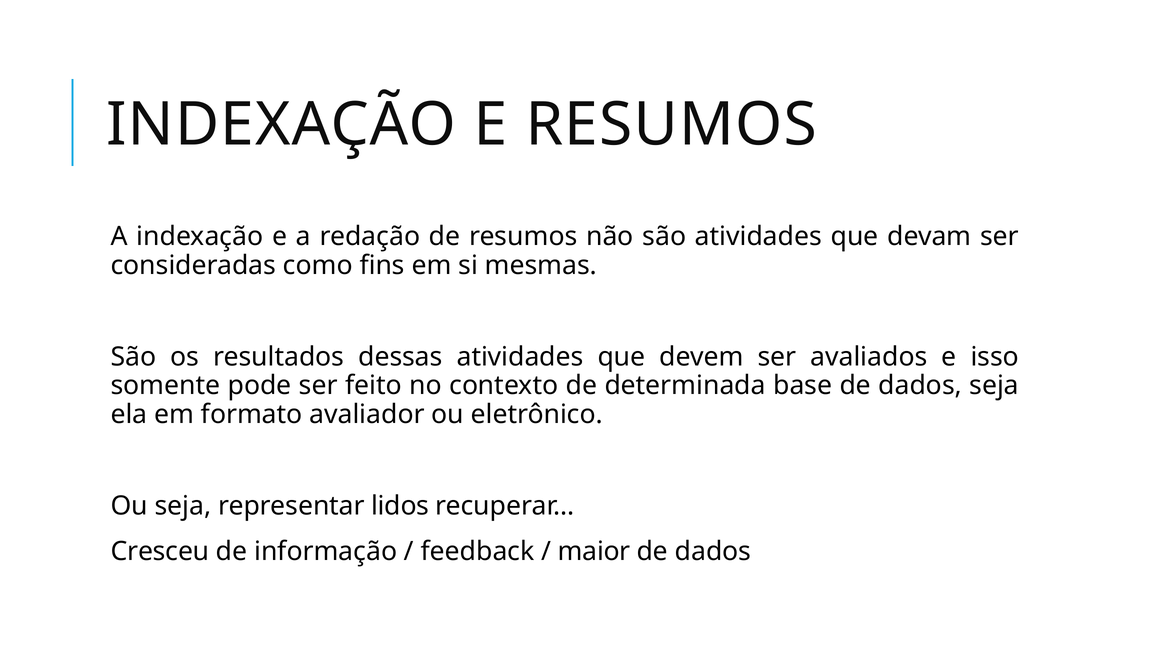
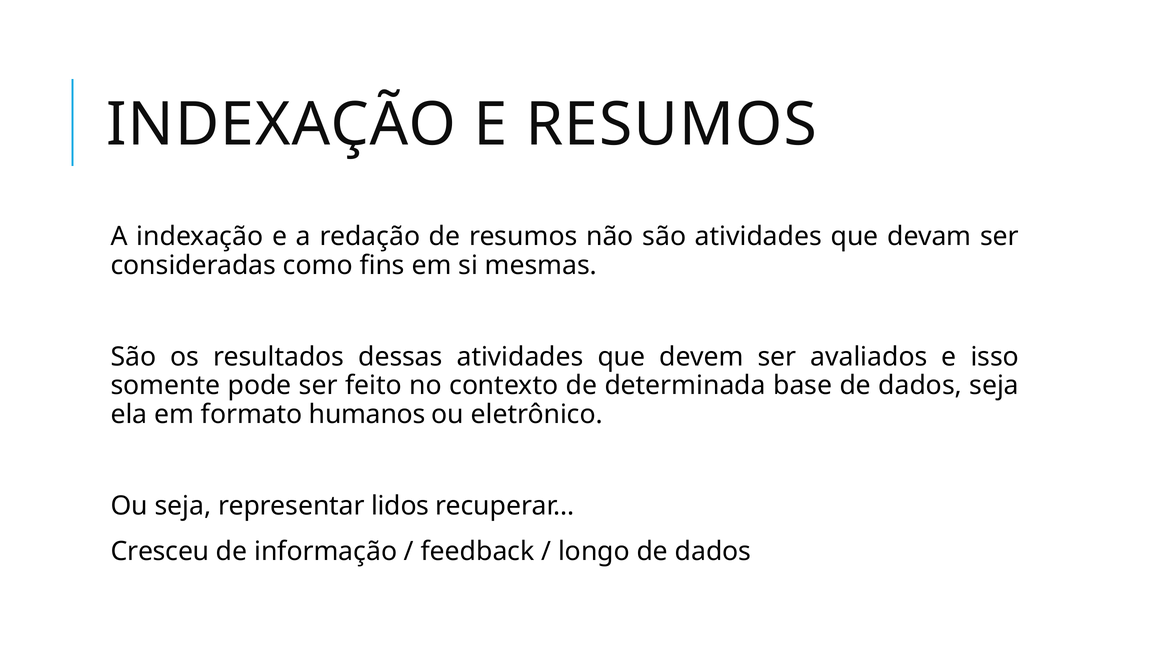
avaliador: avaliador -> humanos (367, 414)
maior: maior -> longo (594, 551)
